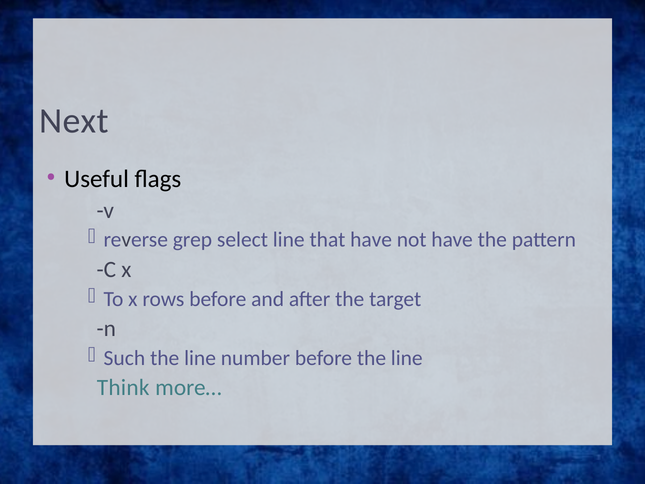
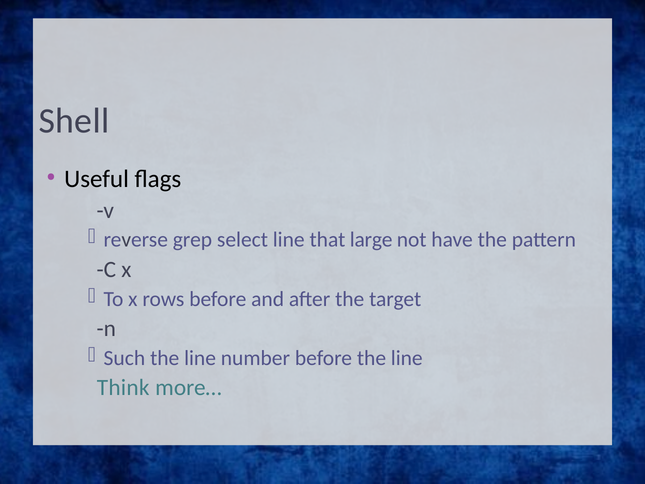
Next: Next -> Shell (74, 121)
that have: have -> large (371, 240)
